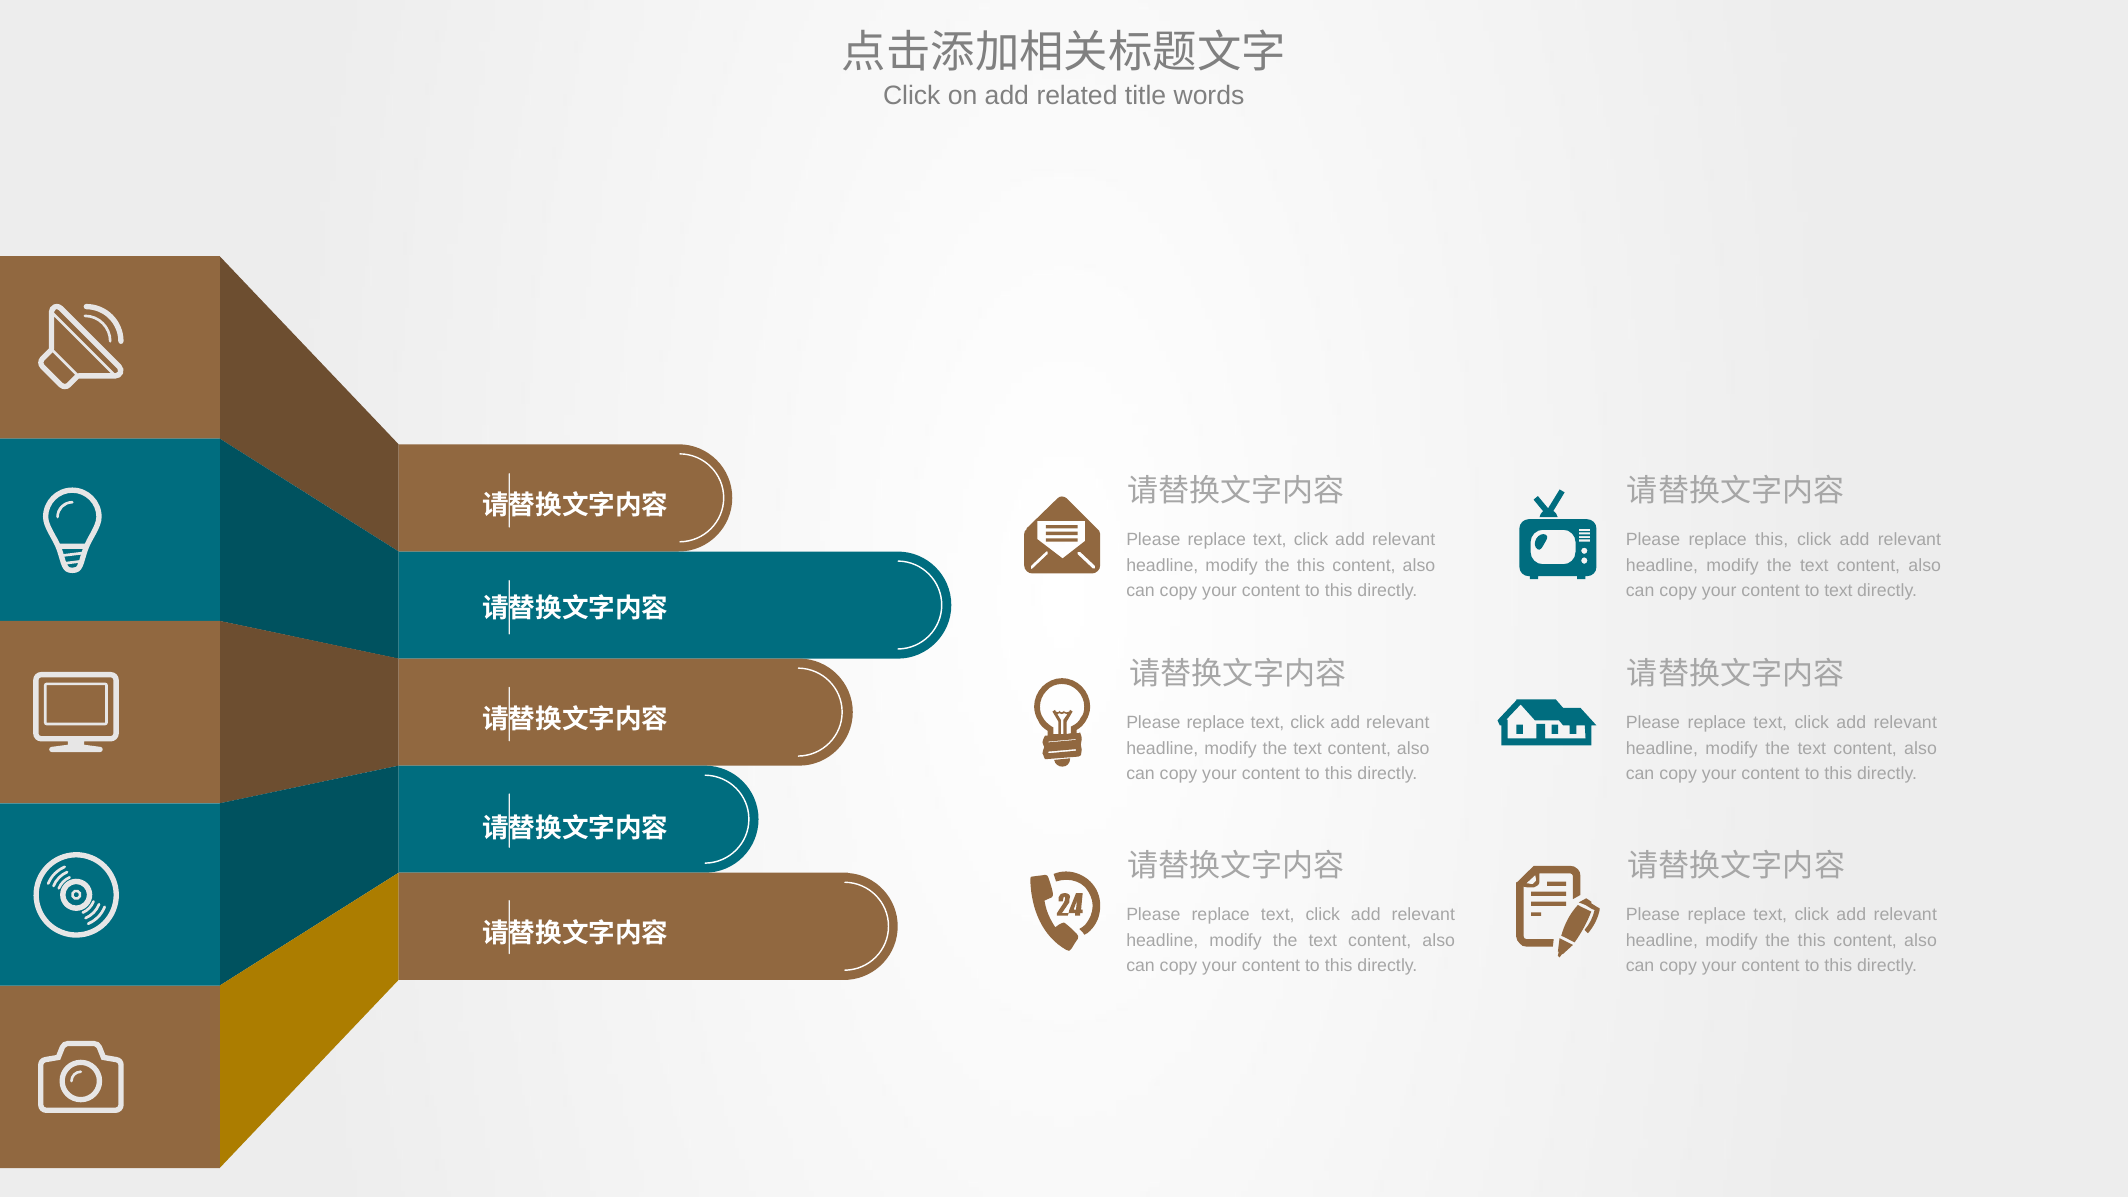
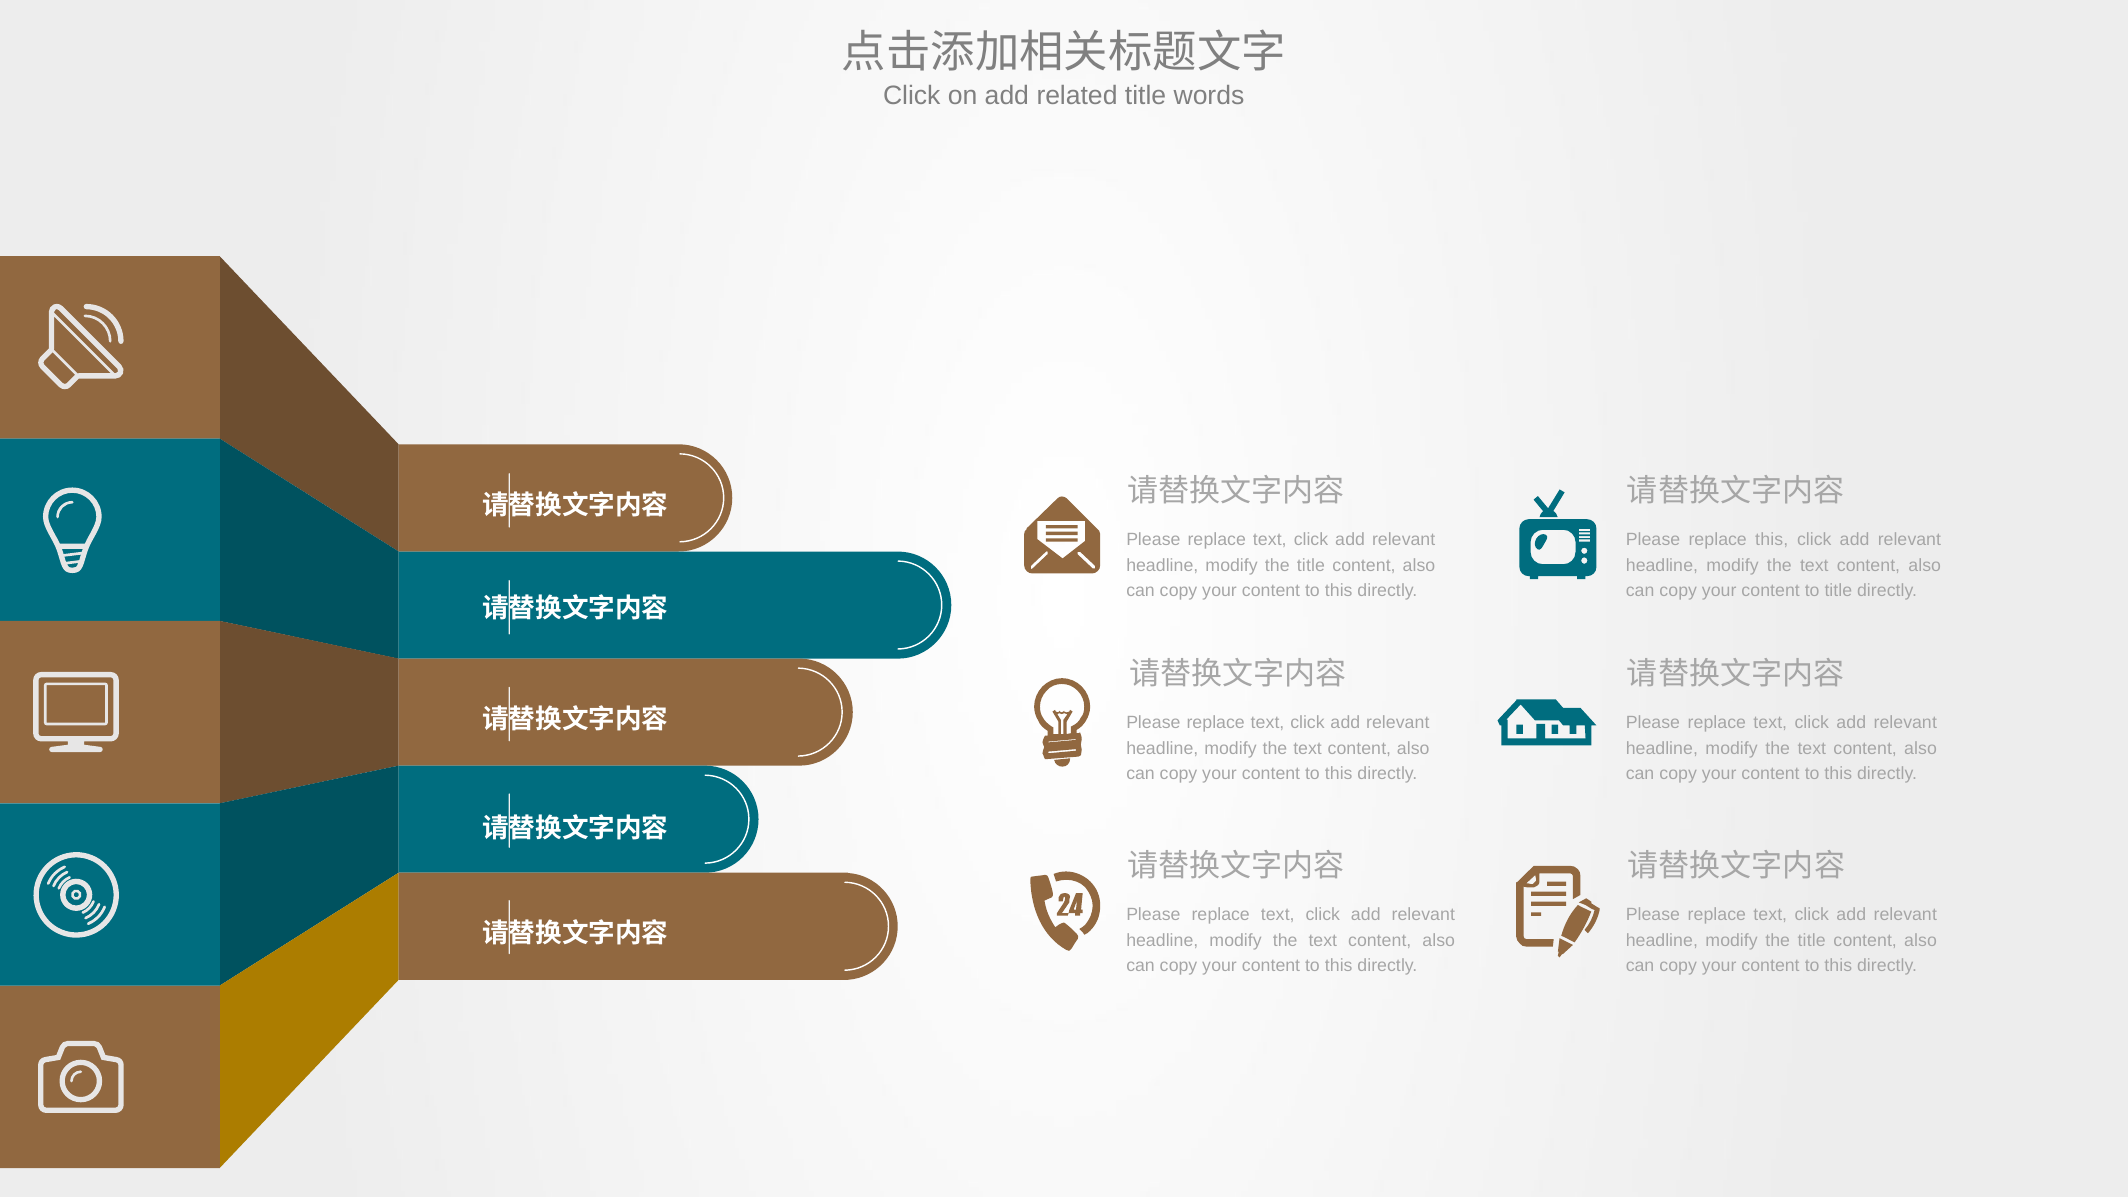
this: this -> title (1311, 565)
to text: text -> title (1838, 591)
this: this -> title (1812, 940)
